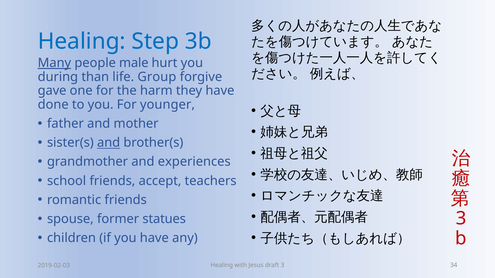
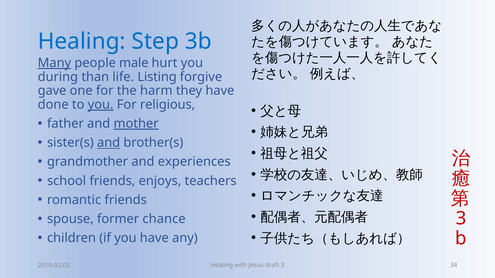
Group: Group -> Listing (157, 77)
you underline: none -> present (101, 105)
younger: younger -> religious (167, 105)
mother underline: none -> present (136, 124)
accept: accept -> enjoys (160, 181)
statues: statues -> chance (164, 219)
